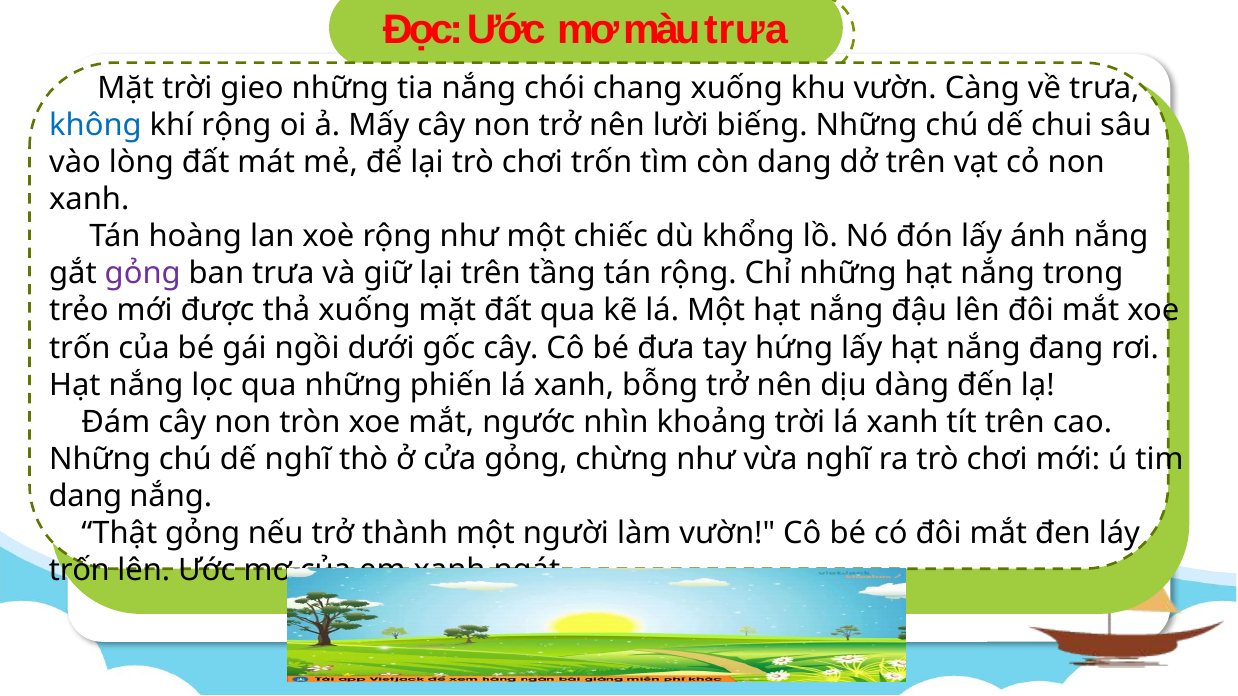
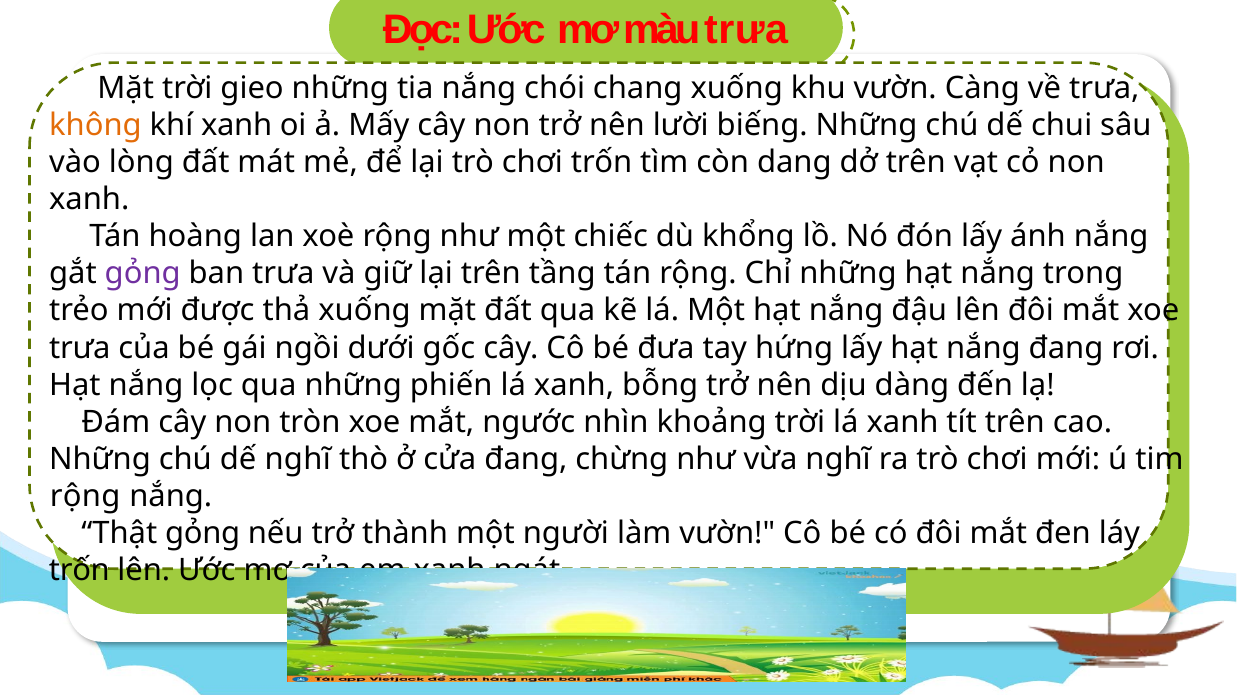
không colour: blue -> orange (95, 125)
khí rộng: rộng -> xanh (237, 125)
trốn: trốn -> trưa (80, 348)
cửa gỏng: gỏng -> đang (526, 459)
dang: dang -> rộng (85, 497)
